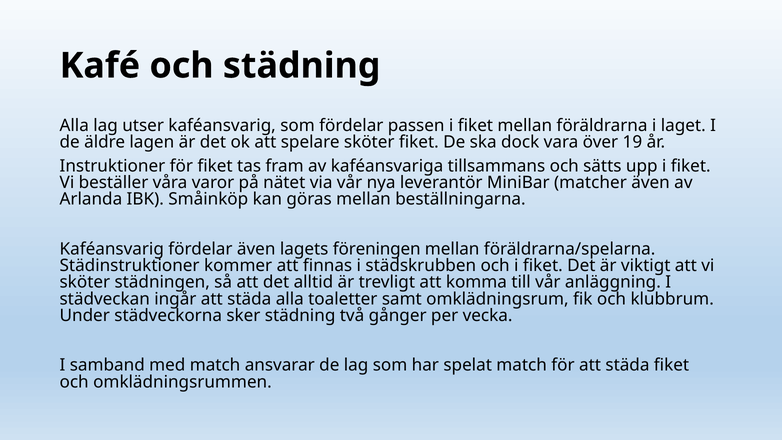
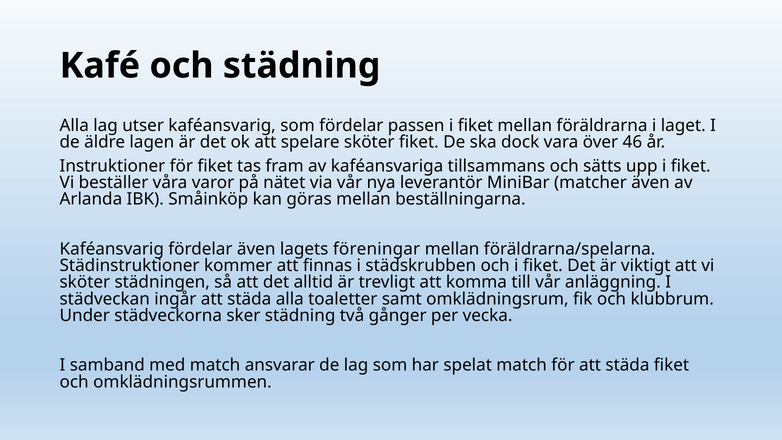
19: 19 -> 46 (632, 142)
föreningen: föreningen -> föreningar (377, 249)
